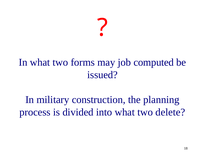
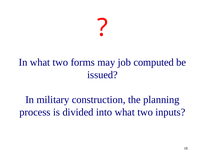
delete: delete -> inputs (170, 112)
